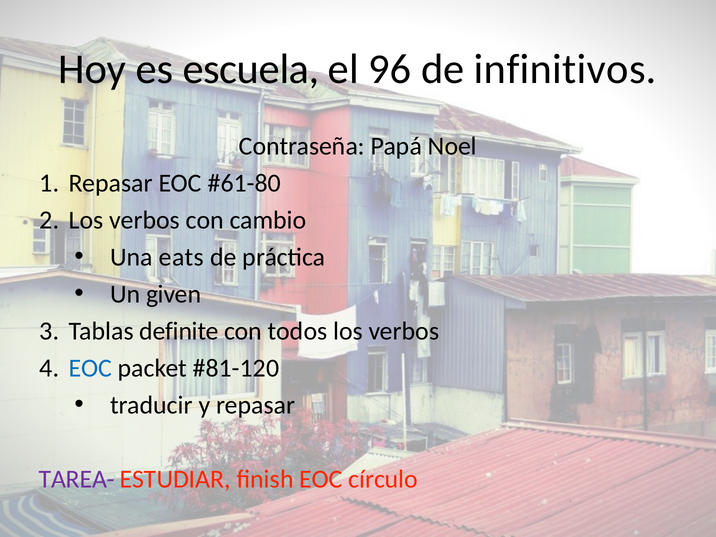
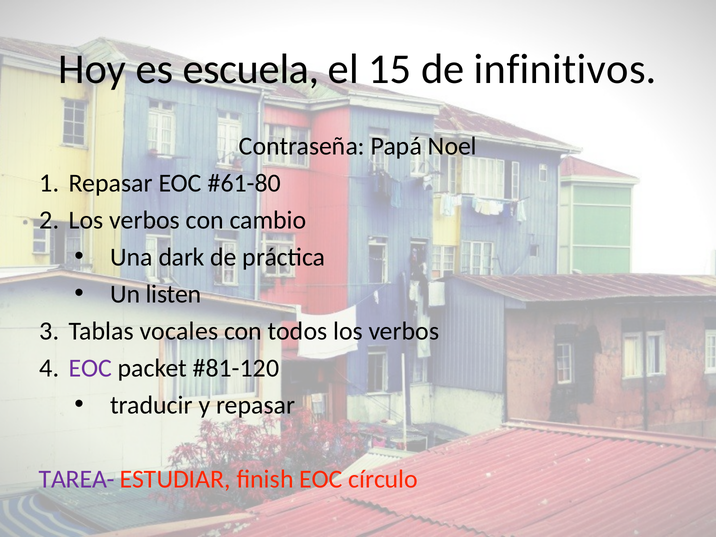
96: 96 -> 15 (390, 69)
eats: eats -> dark (182, 257)
given: given -> listen (174, 294)
definite: definite -> vocales (179, 331)
EOC colour: blue -> purple (90, 368)
